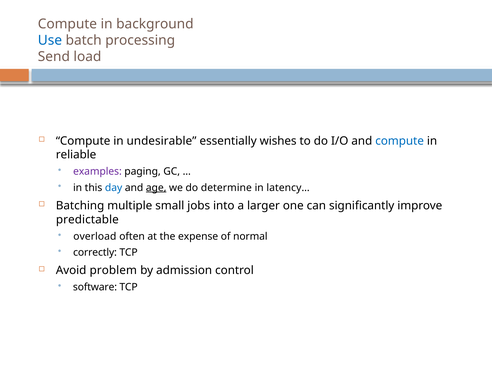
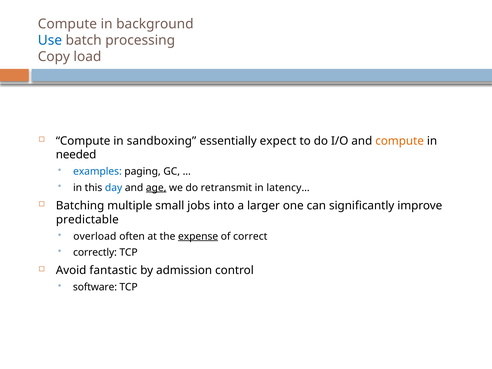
Send: Send -> Copy (54, 57)
undesirable: undesirable -> sandboxing (162, 141)
wishes: wishes -> expect (278, 141)
compute colour: blue -> orange (400, 141)
reliable: reliable -> needed (76, 155)
examples colour: purple -> blue (97, 172)
determine: determine -> retransmit (226, 188)
expense underline: none -> present (198, 236)
normal: normal -> correct (250, 236)
problem: problem -> fantastic (113, 270)
